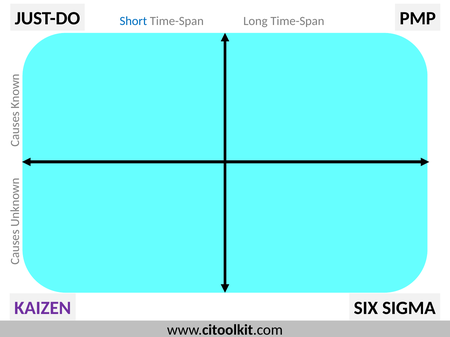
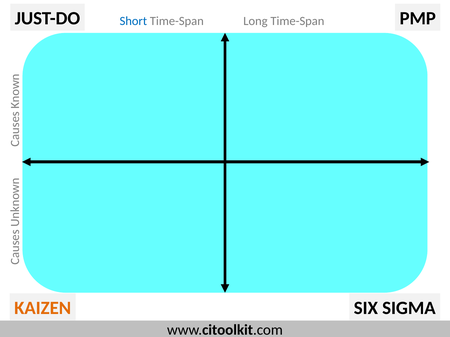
KAIZEN colour: purple -> orange (43, 309)
